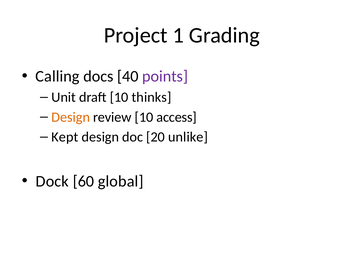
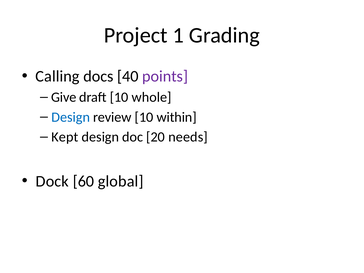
Unit: Unit -> Give (64, 97)
thinks: thinks -> whole (152, 97)
Design colour: orange -> blue (71, 117)
access: access -> within (177, 117)
unlike: unlike -> needs (188, 137)
